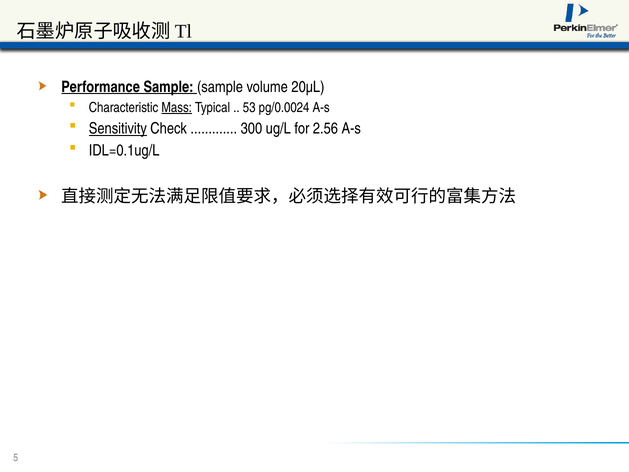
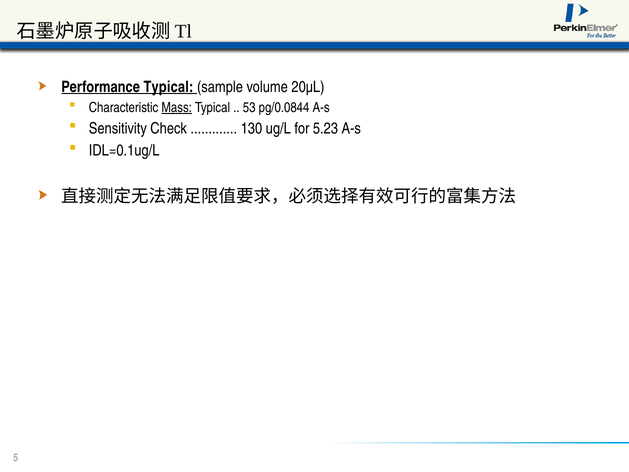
Performance Sample: Sample -> Typical (168, 87)
pg/0.0024: pg/0.0024 -> pg/0.0844 (284, 108)
Sensitivity underline: present -> none (118, 129)
300: 300 -> 130 (251, 129)
2.56: 2.56 -> 5.23 (325, 129)
